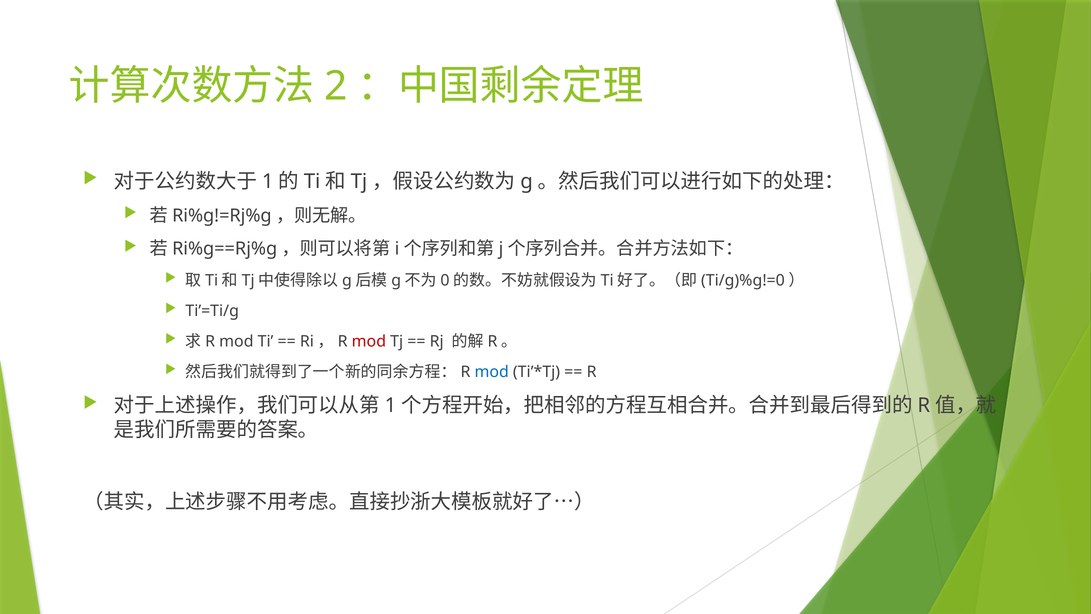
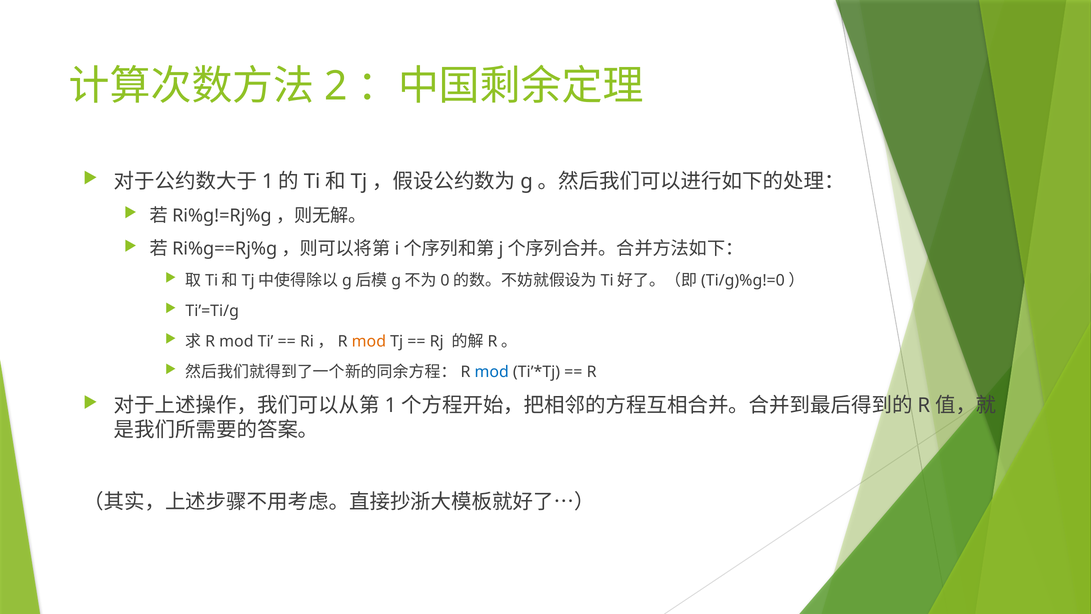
mod colour: red -> orange (369, 341)
